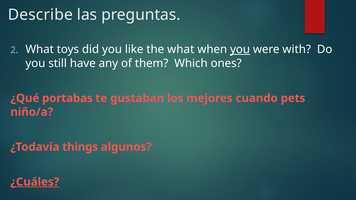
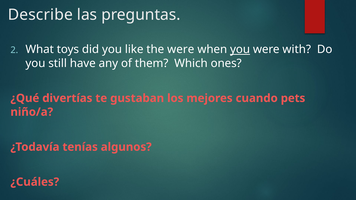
the what: what -> were (181, 49)
portabas: portabas -> divertías (67, 98)
things: things -> tenías (80, 147)
¿Cuáles underline: present -> none (35, 182)
